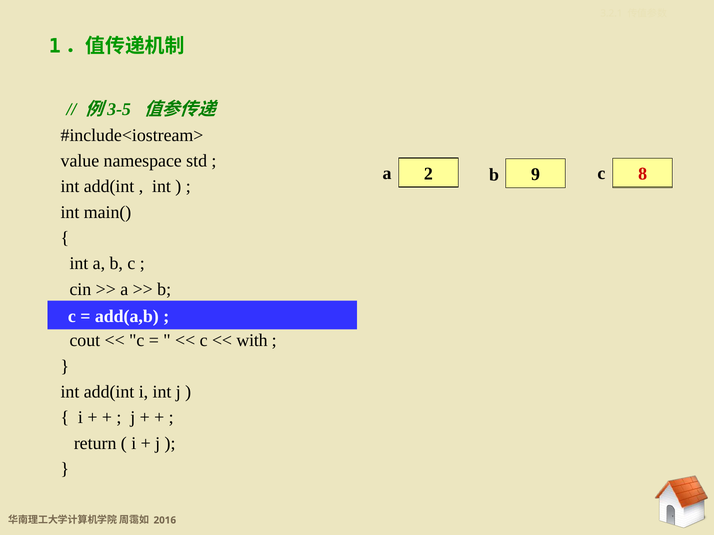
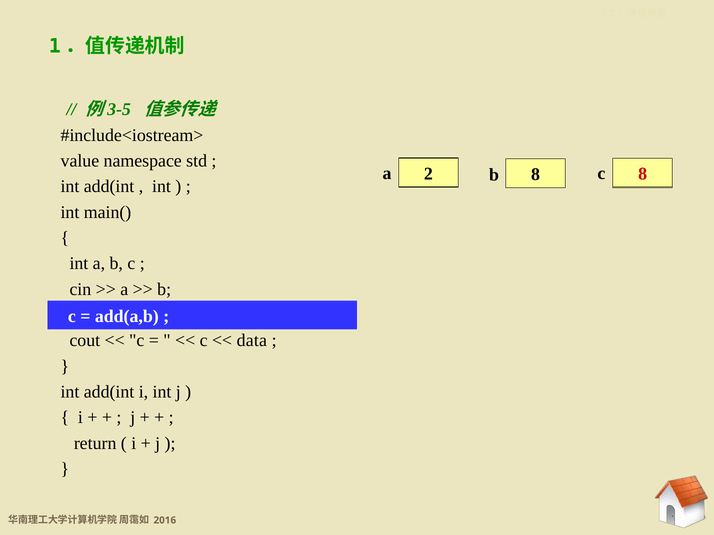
2 9: 9 -> 8 (536, 175)
with: with -> data (252, 341)
